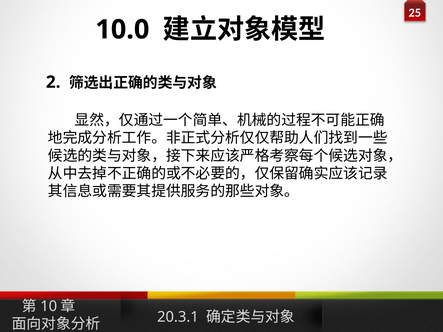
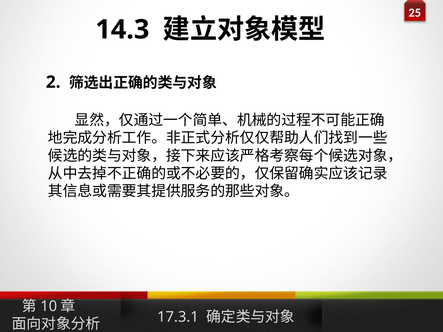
10.0: 10.0 -> 14.3 (122, 30)
20.3.1: 20.3.1 -> 17.3.1 (178, 317)
